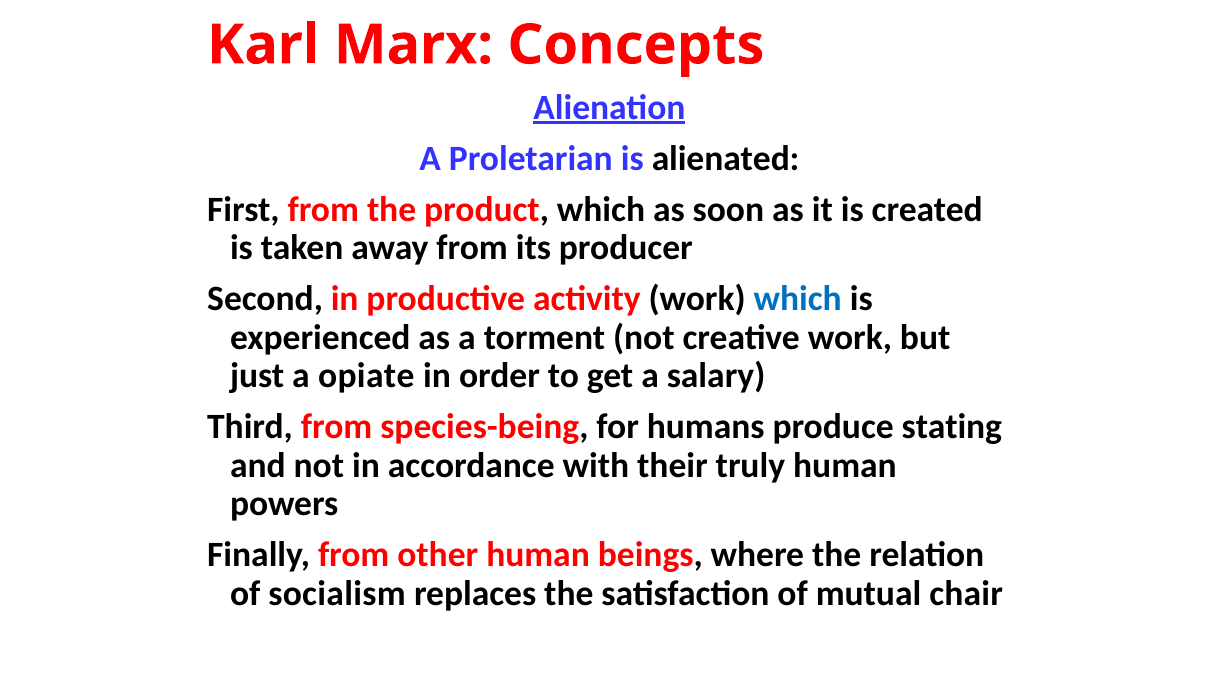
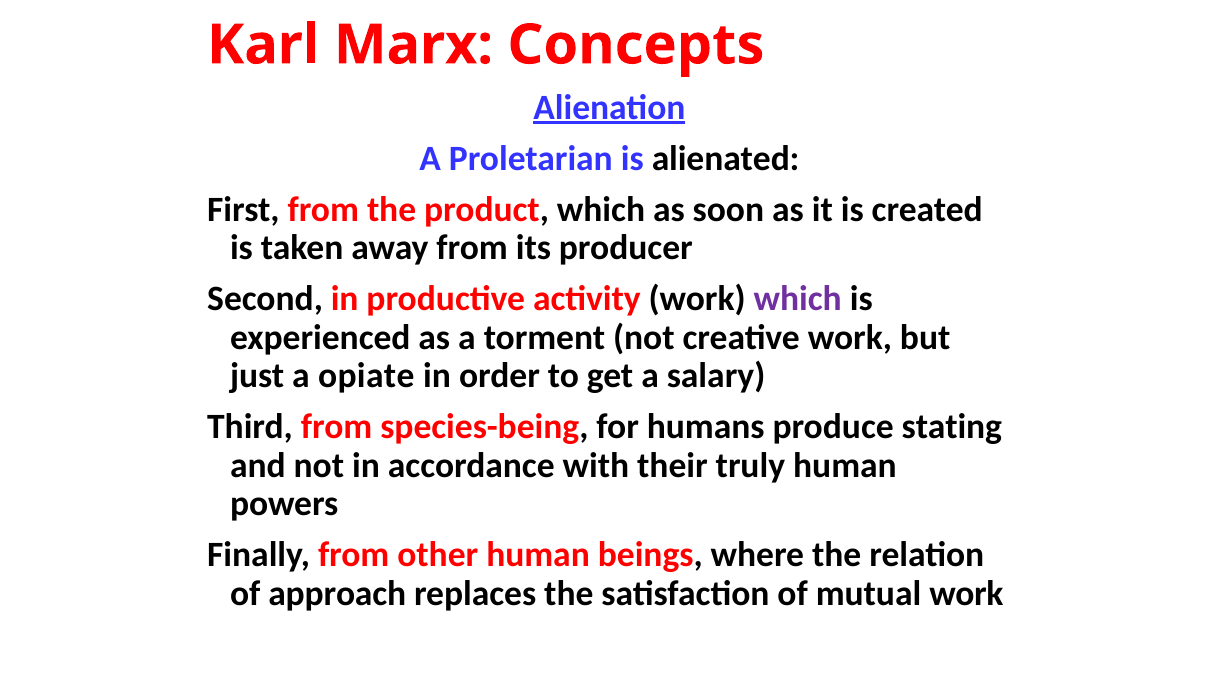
which colour: blue -> purple (798, 299)
socialism: socialism -> approach (337, 593)
mutual chair: chair -> work (966, 593)
